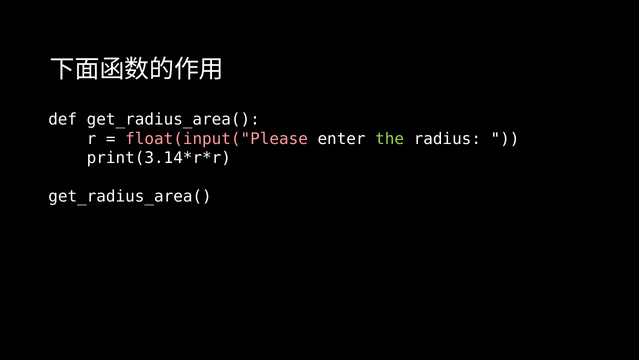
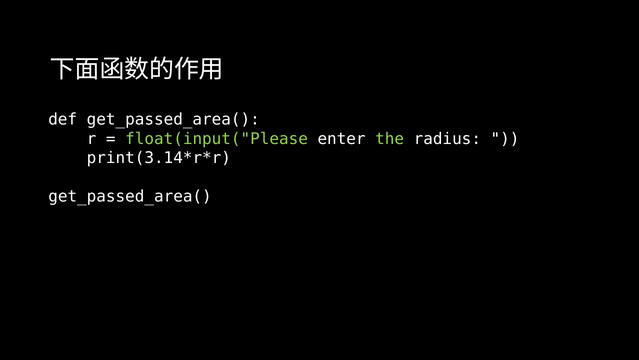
def get_radius_area(: get_radius_area( -> get_passed_area( (173, 119)
float(input("Please colour: pink -> light green (217, 139)
get_radius_area(: get_radius_area( -> get_passed_area( (130, 196)
